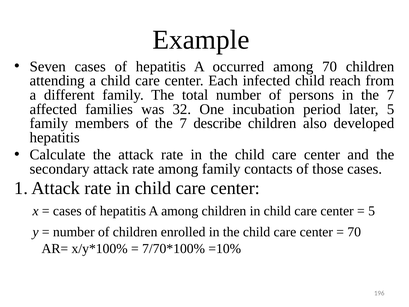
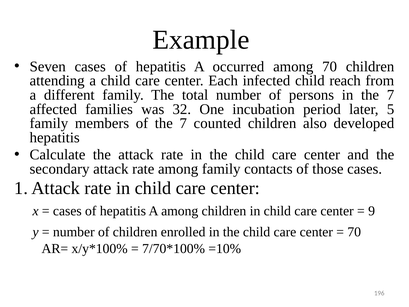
describe: describe -> counted (217, 123)
5: 5 -> 9 (372, 211)
